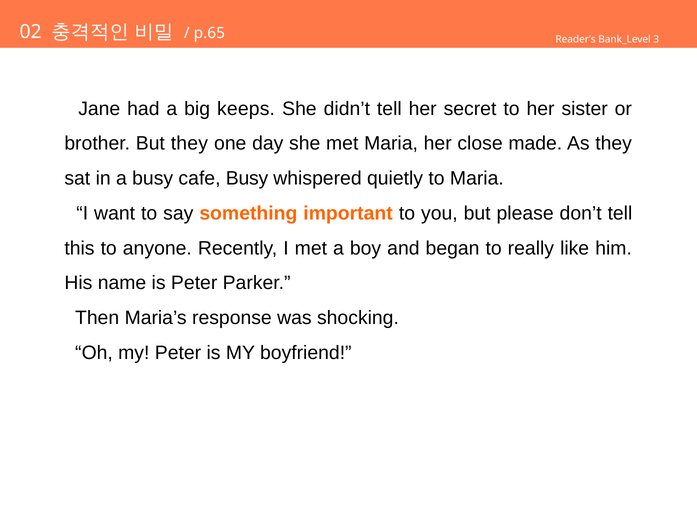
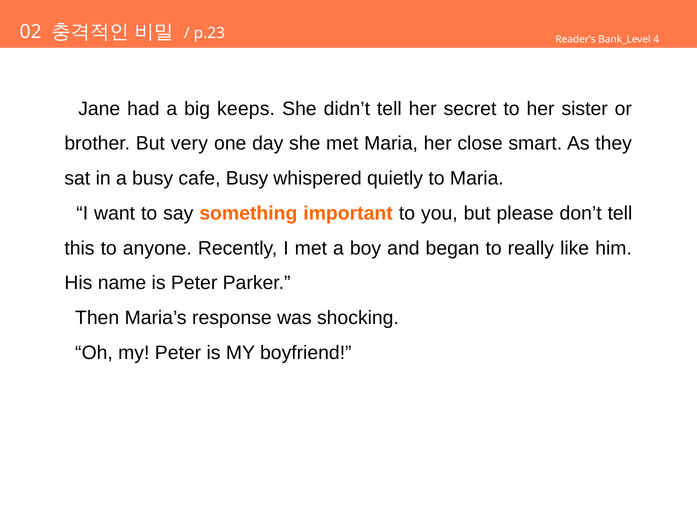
p.65: p.65 -> p.23 (209, 33)
3: 3 -> 4 (656, 39)
But they: they -> very (189, 143)
made: made -> smart (535, 143)
